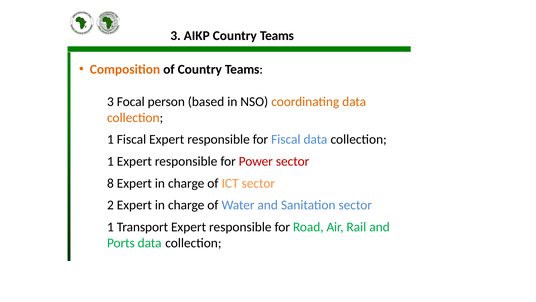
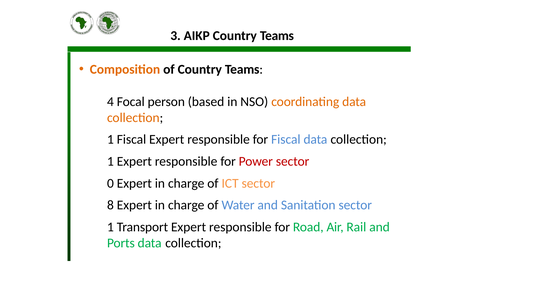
3: 3 -> 4 (110, 101)
8: 8 -> 0 (110, 183)
2: 2 -> 8 (110, 205)
